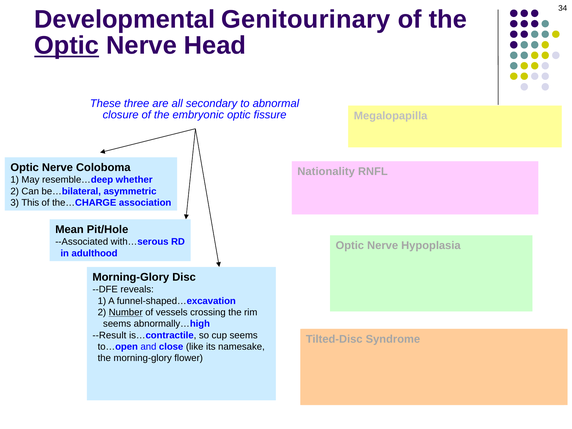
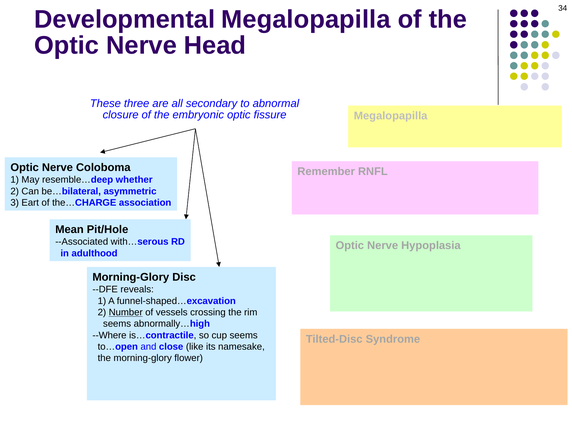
Developmental Genitourinary: Genitourinary -> Megalopapilla (306, 20)
Optic underline: present -> none (67, 46)
Nationality: Nationality -> Remember (326, 171)
3 This: This -> Eart (30, 203)
--Result: --Result -> --Where (109, 335)
